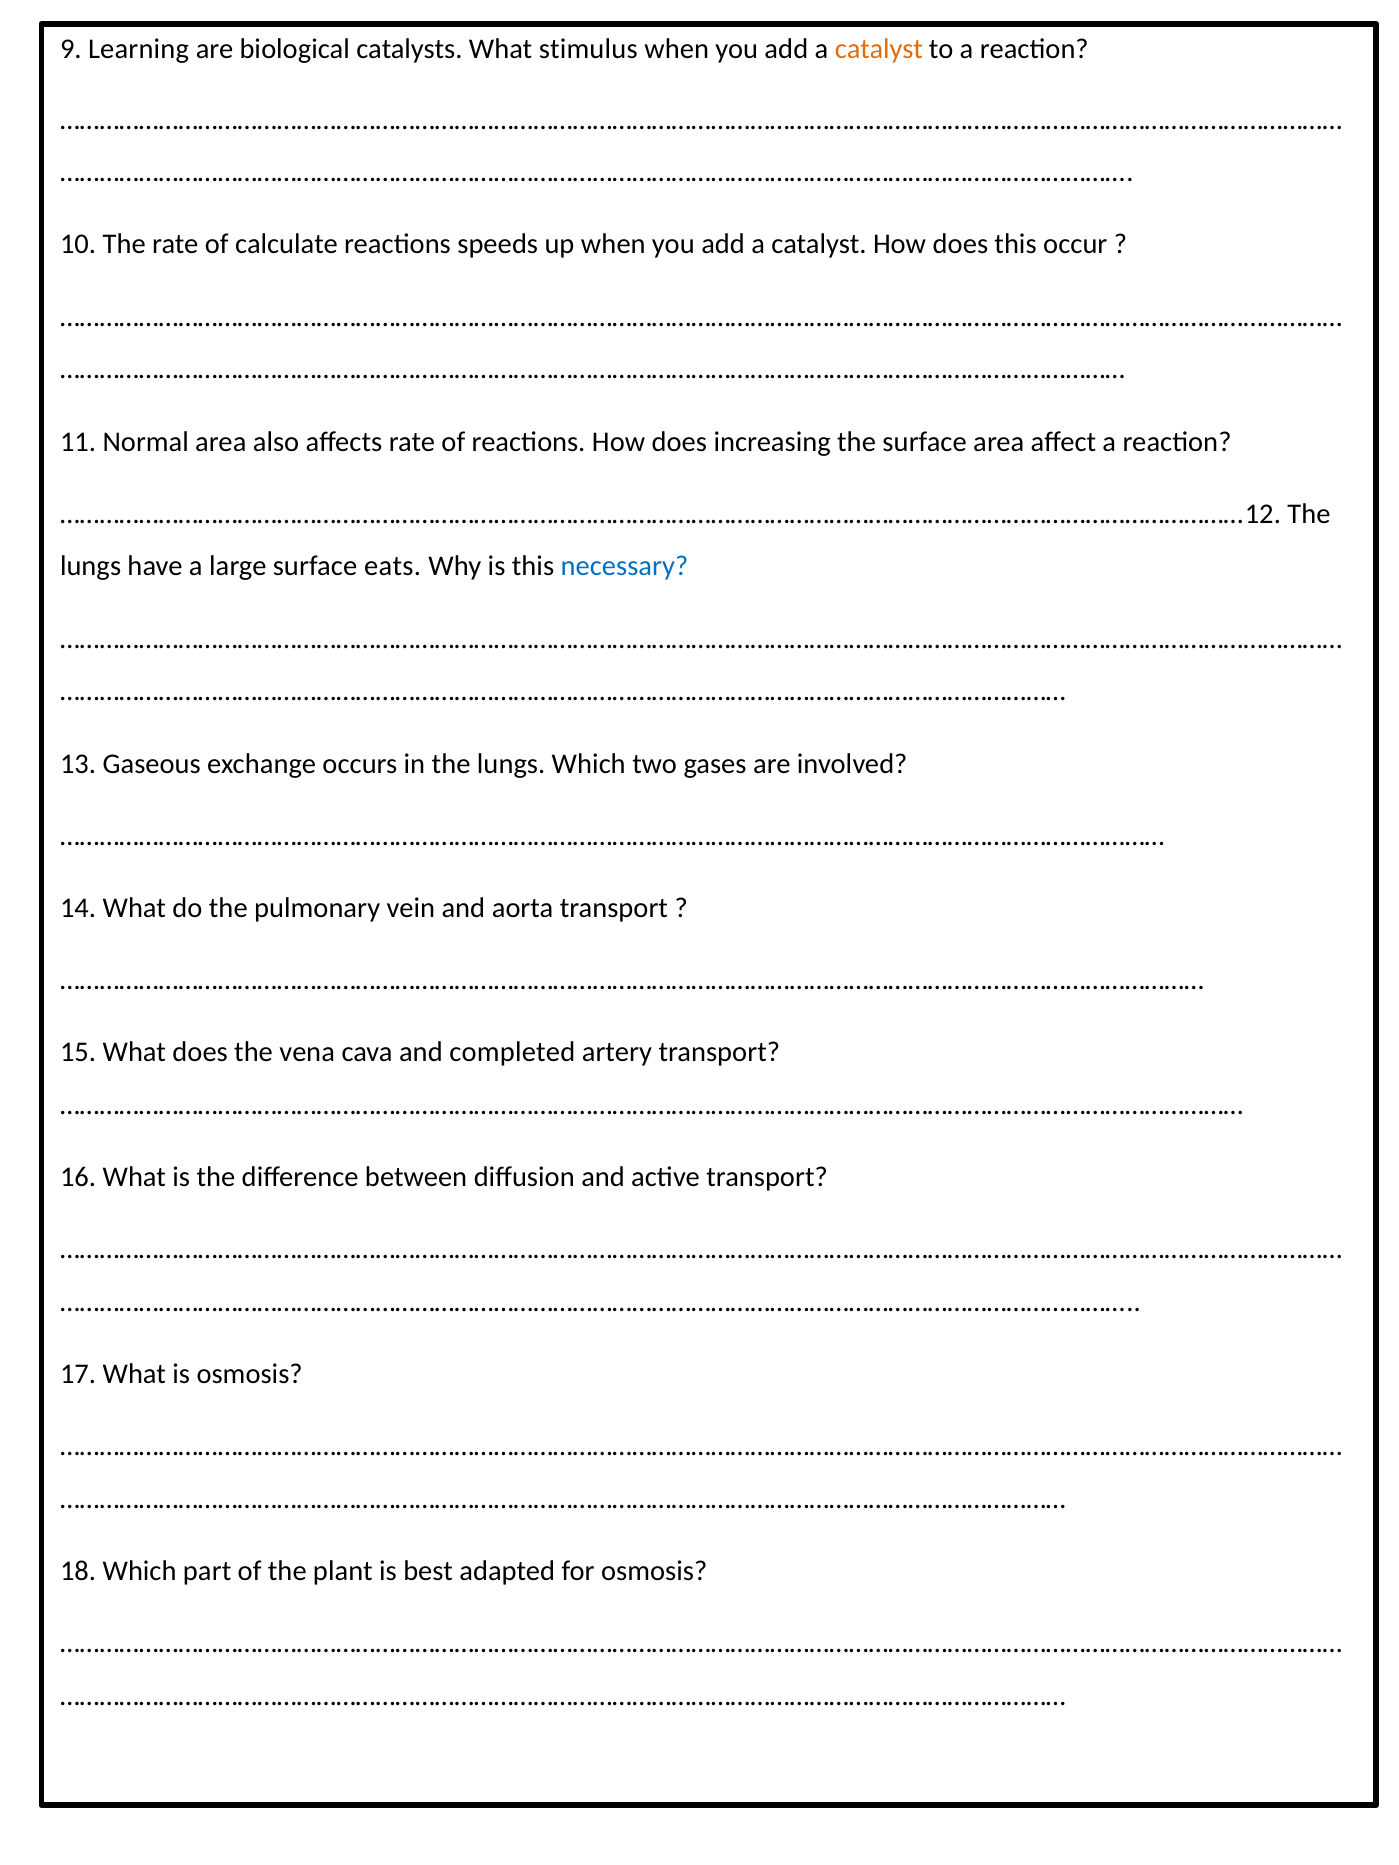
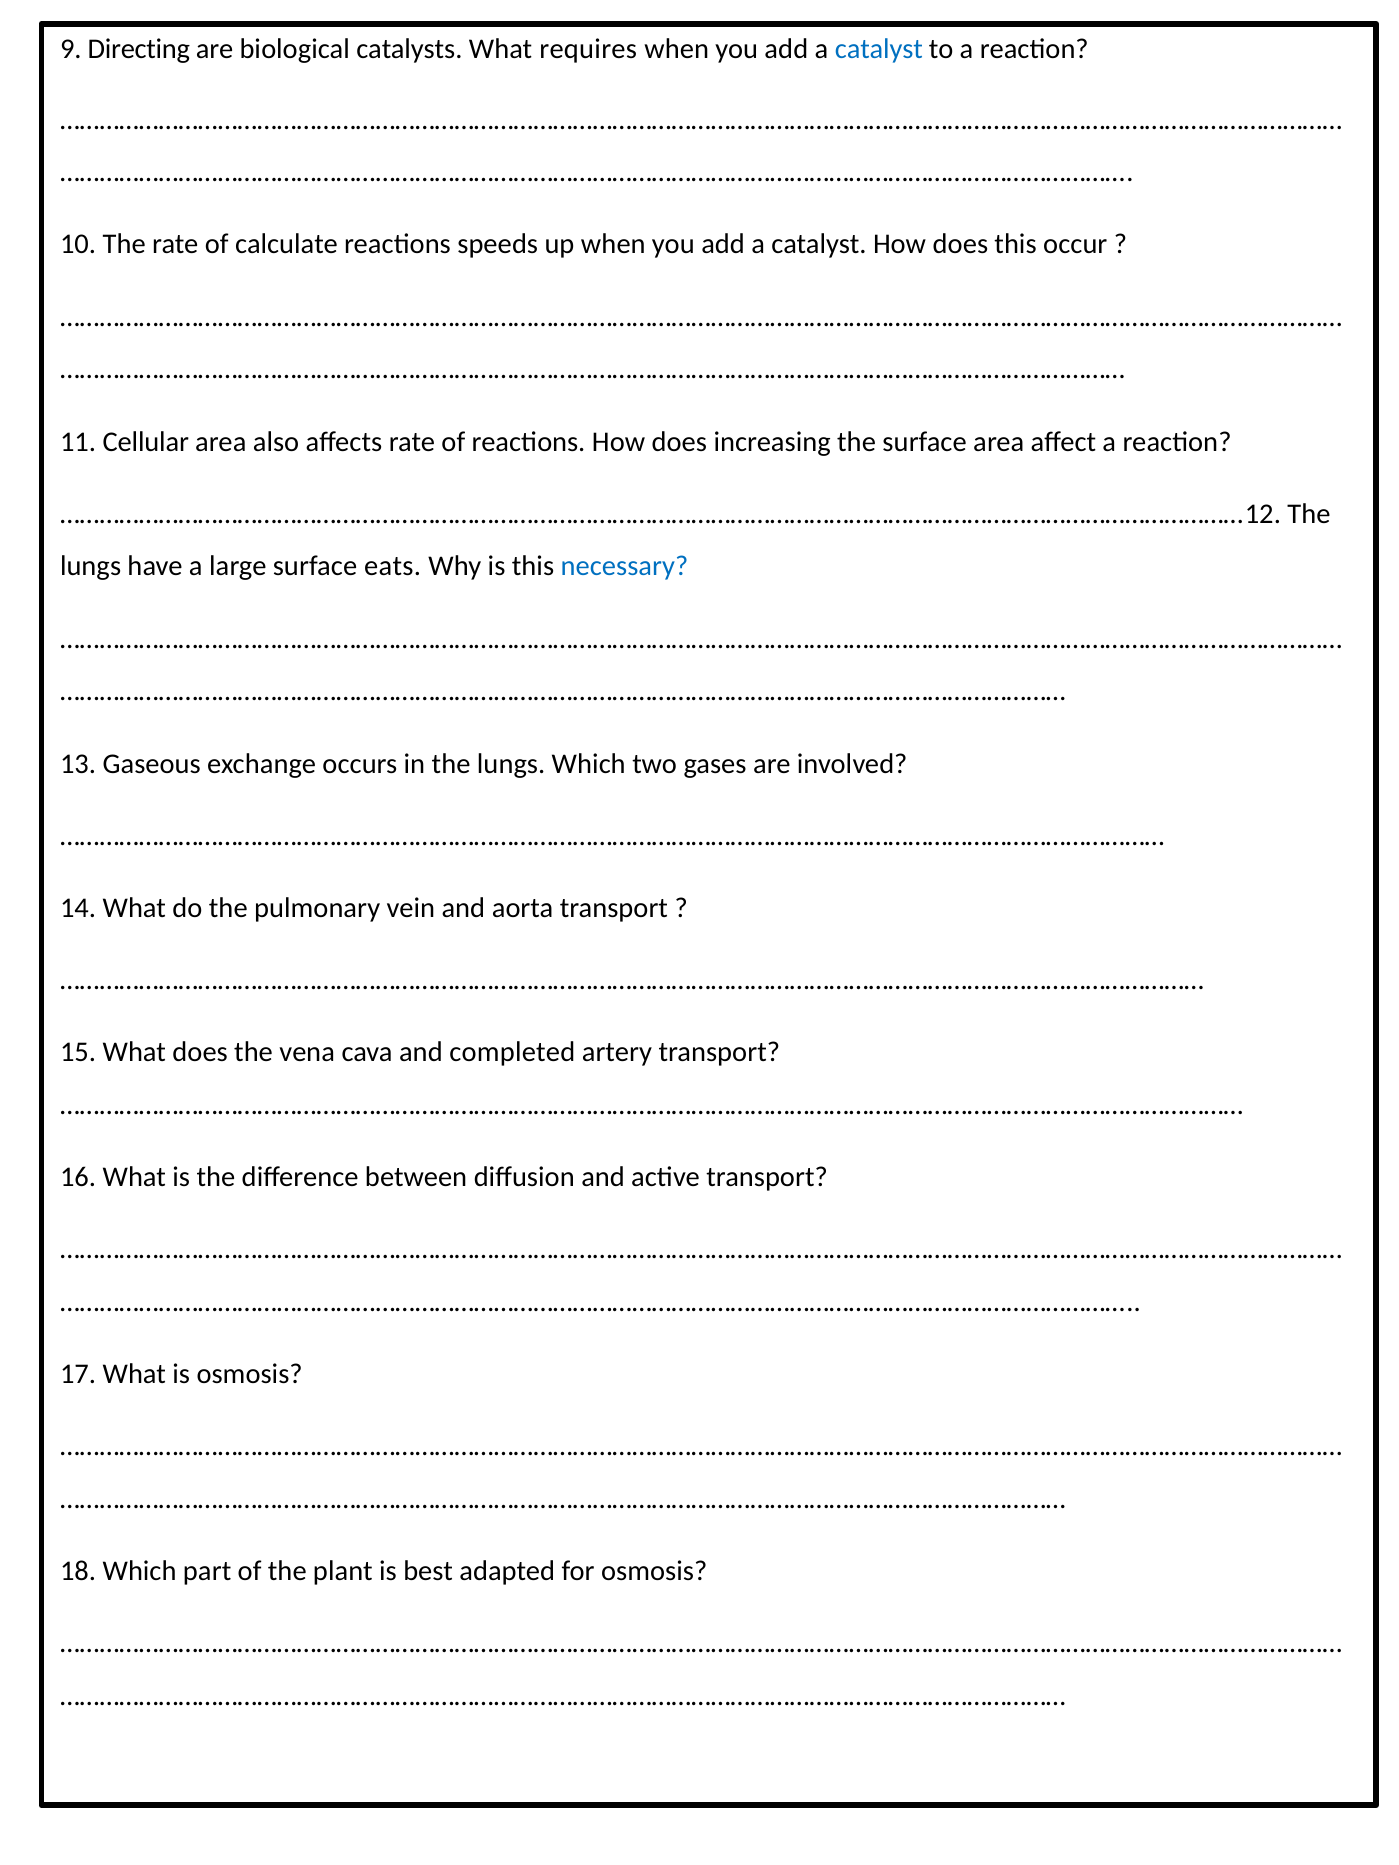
Learning: Learning -> Directing (139, 49)
stimulus: stimulus -> requires (588, 49)
catalyst colour: orange -> blue (879, 49)
Normal: Normal -> Cellular (146, 442)
